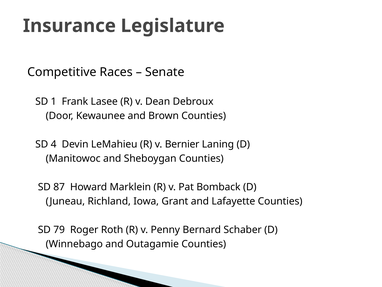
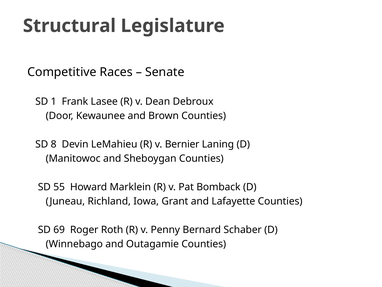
Insurance: Insurance -> Structural (69, 26)
4: 4 -> 8 (54, 144)
87: 87 -> 55 (59, 187)
79: 79 -> 69 (59, 229)
